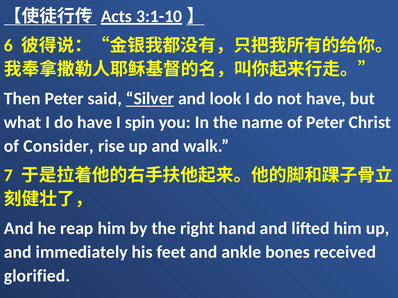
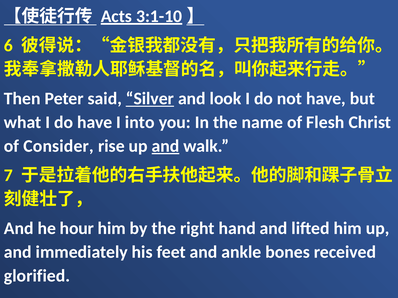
spin: spin -> into (140, 123)
of Peter: Peter -> Flesh (325, 123)
and underline: none -> present (165, 146)
reap: reap -> hour (77, 229)
